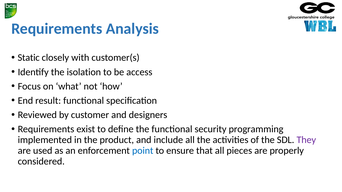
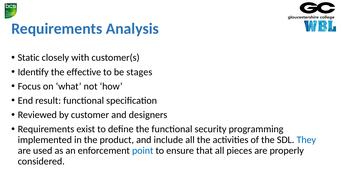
isolation: isolation -> effective (84, 72)
access: access -> stages (139, 72)
They colour: purple -> blue (306, 140)
